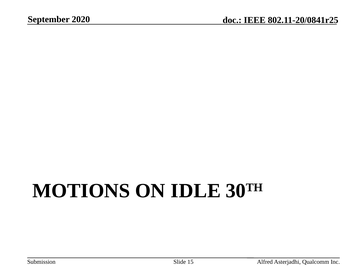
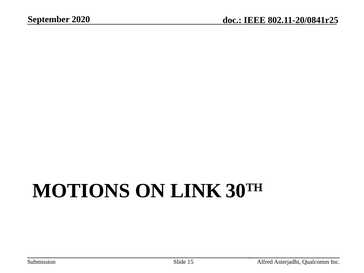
IDLE: IDLE -> LINK (196, 191)
